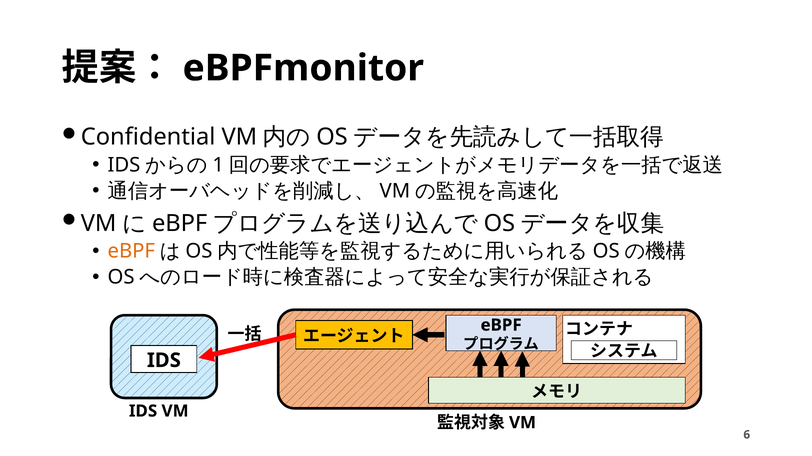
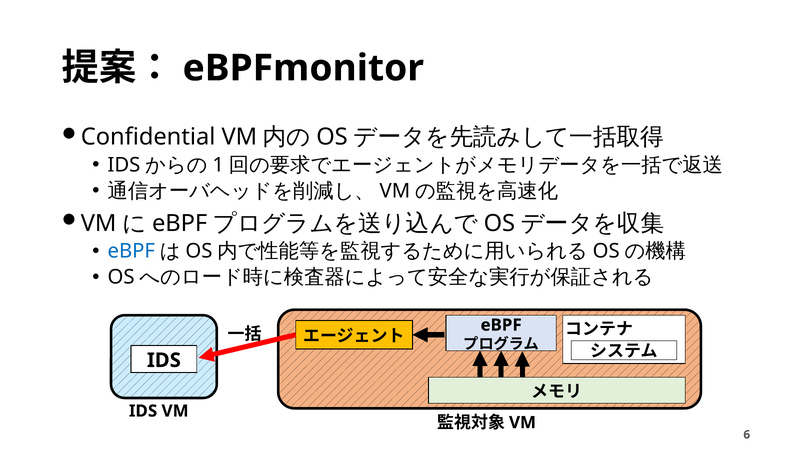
eBPF colour: orange -> blue (131, 252)
